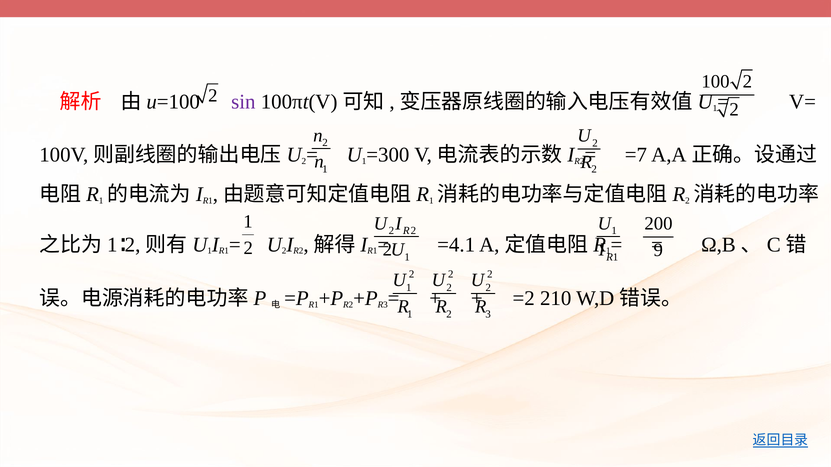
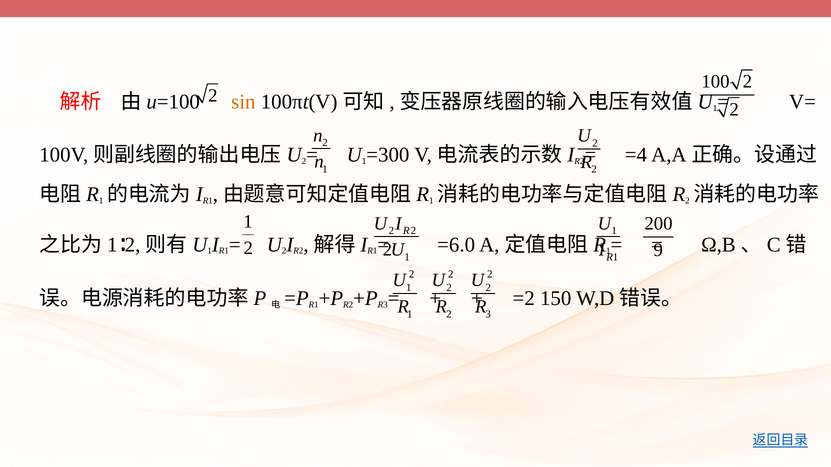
sin colour: purple -> orange (243, 102)
=7: =7 -> =4 (636, 155)
=4.1: =4.1 -> =6.0 (456, 245)
210: 210 -> 150 (556, 299)
